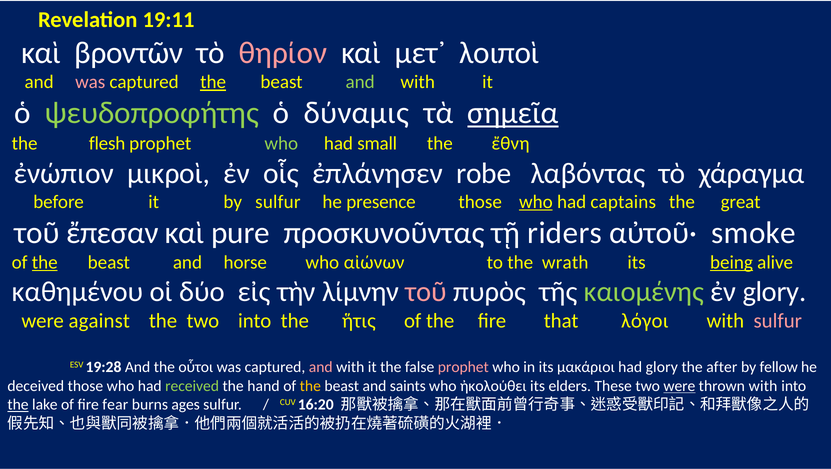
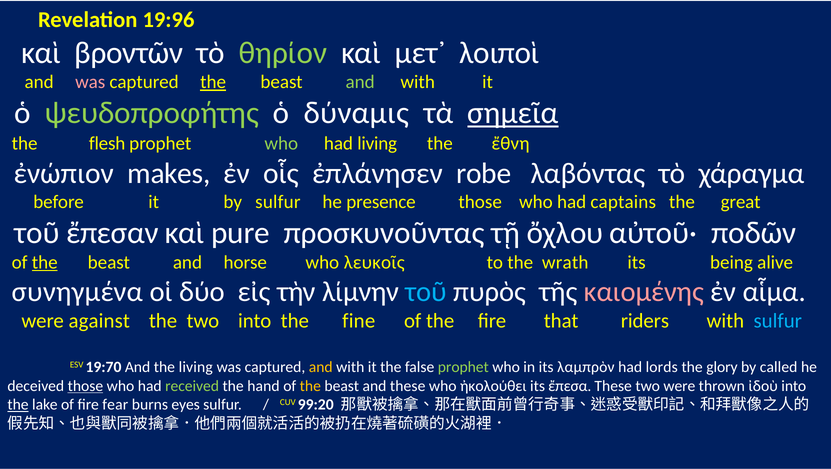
19:11: 19:11 -> 19:96 (168, 20)
θηρίον colour: pink -> light green (283, 53)
had small: small -> living (377, 143)
μικροὶ: μικροὶ -> makes (169, 173)
who underline: present -> none (536, 202)
riders: riders -> ὄχλου (565, 233)
smoke: smoke -> ποδῶν (754, 233)
αἰώνων: αἰώνων -> λευκοῖς (374, 262)
being underline: present -> none (732, 262)
καθημένου: καθημένου -> συνηγμένα (78, 291)
τοῦ colour: pink -> light blue (426, 291)
καιομένης colour: light green -> pink (644, 291)
ἐν glory: glory -> αἷμα (774, 291)
ἥτις: ἥτις -> fine (359, 321)
λόγοι: λόγοι -> riders (645, 321)
sulfur colour: pink -> light blue (778, 321)
19:28: 19:28 -> 19:70 (103, 367)
the οὗτοι: οὗτοι -> living (196, 367)
and colour: pink -> yellow (321, 367)
prophet colour: pink -> light green (463, 367)
μακάριοι: μακάριοι -> λαμπρὸν (586, 367)
had glory: glory -> lords (662, 367)
after: after -> glory (722, 367)
fellow: fellow -> called (779, 367)
those underline: none -> present (85, 386)
and saints: saints -> these (408, 386)
elders: elders -> ἔπεσα (570, 386)
were underline: present -> none (679, 386)
thrown with: with -> ἰδοὺ (763, 386)
ages: ages -> eyes (186, 404)
16:20: 16:20 -> 99:20 (316, 404)
